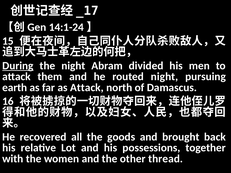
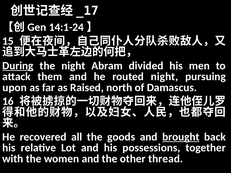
earth: earth -> upon (15, 88)
as Attack: Attack -> Raised (87, 88)
brought underline: none -> present (181, 137)
